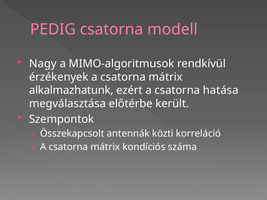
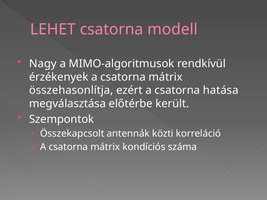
PEDIG: PEDIG -> LEHET (53, 29)
alkalmazhatunk: alkalmazhatunk -> összehasonlítja (71, 90)
